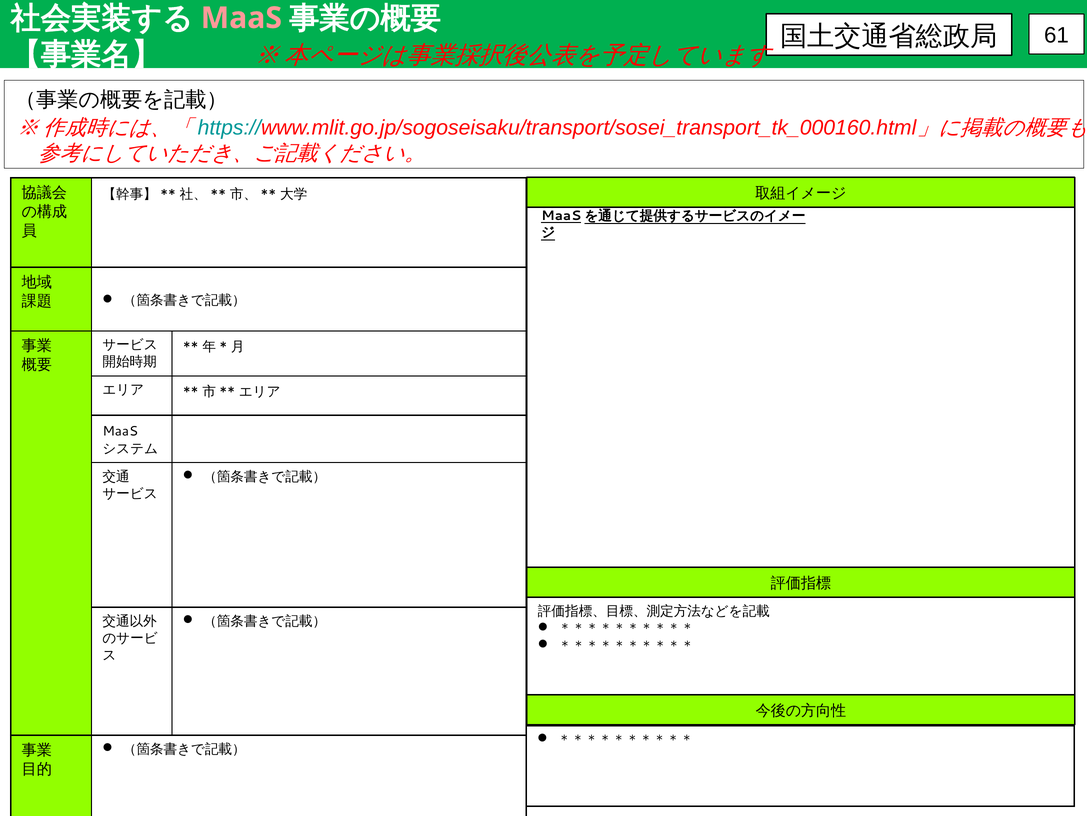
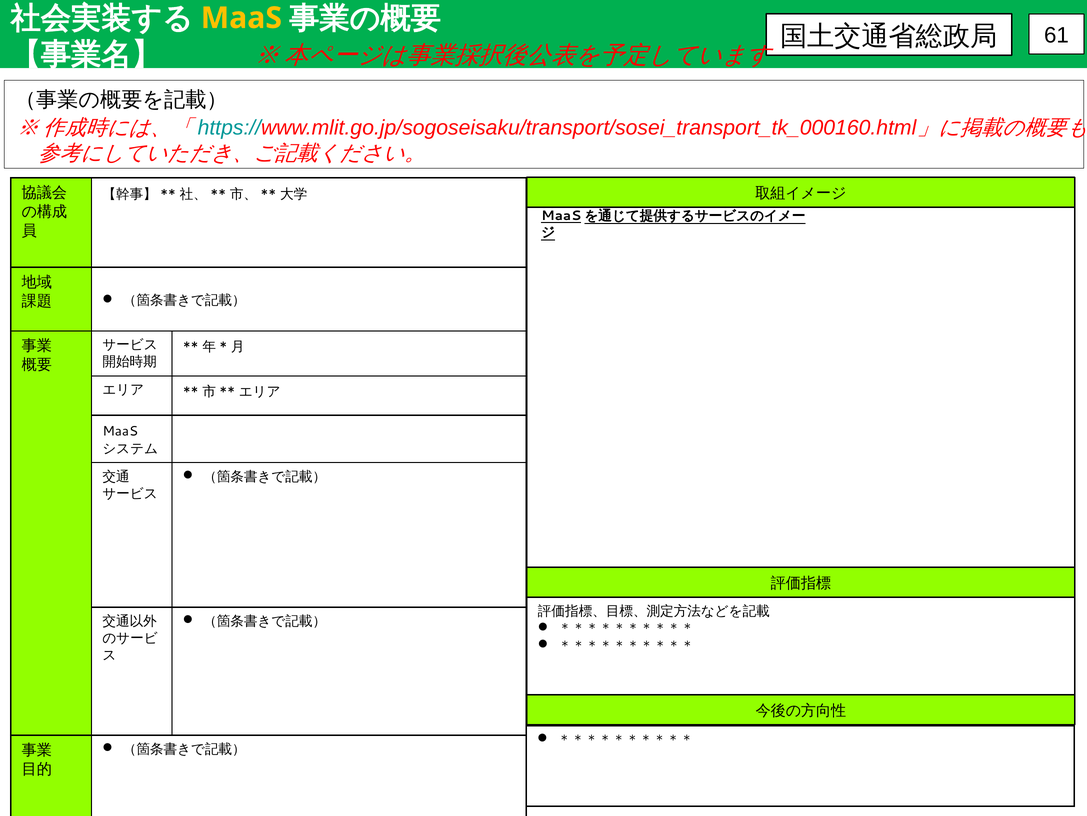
MaaS colour: pink -> yellow (241, 18)
